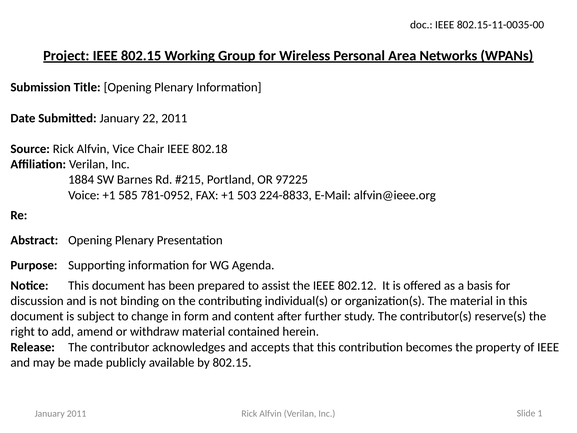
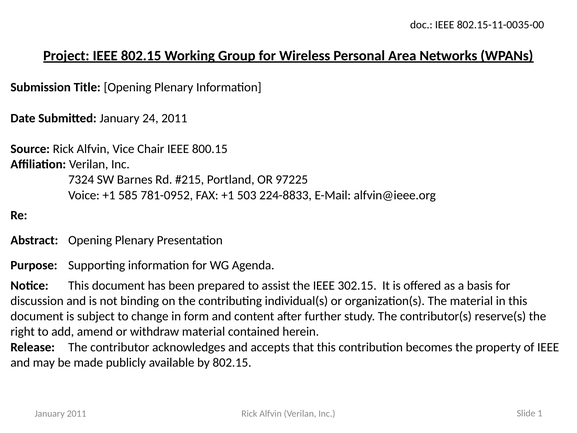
22: 22 -> 24 (150, 118)
802.18: 802.18 -> 800.15 (210, 149)
1884: 1884 -> 7324 (81, 180)
802.12: 802.12 -> 302.15 (357, 285)
